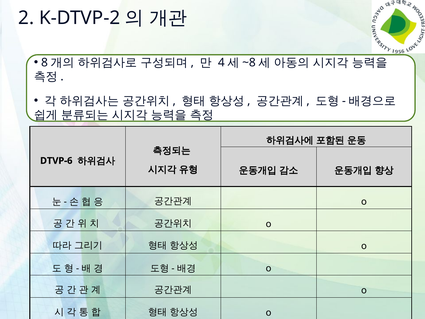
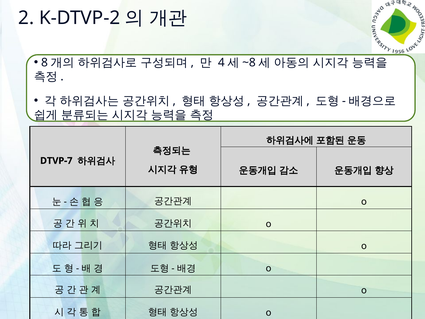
DTVP-6: DTVP-6 -> DTVP-7 (56, 161)
